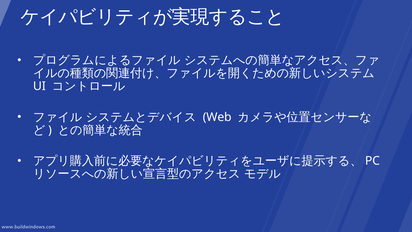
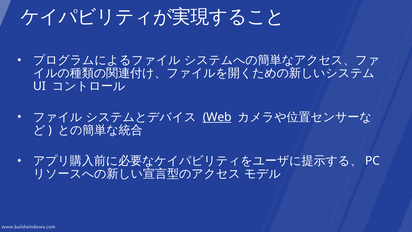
Web underline: none -> present (217, 117)
